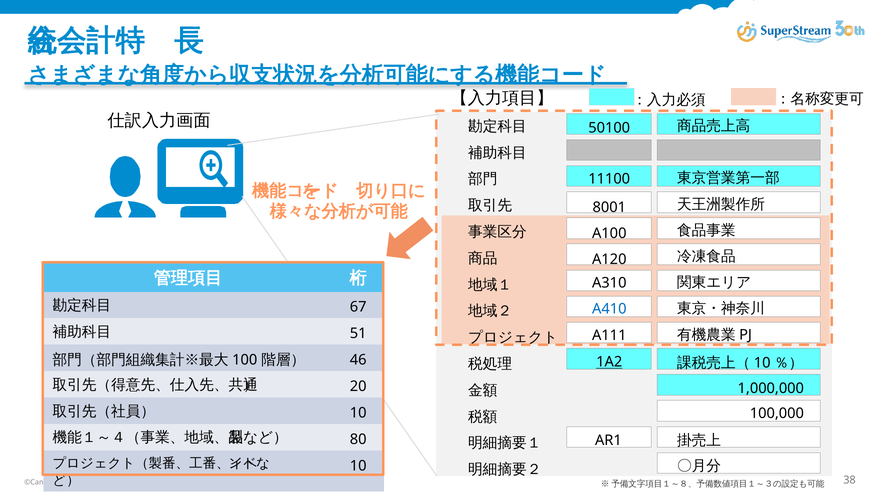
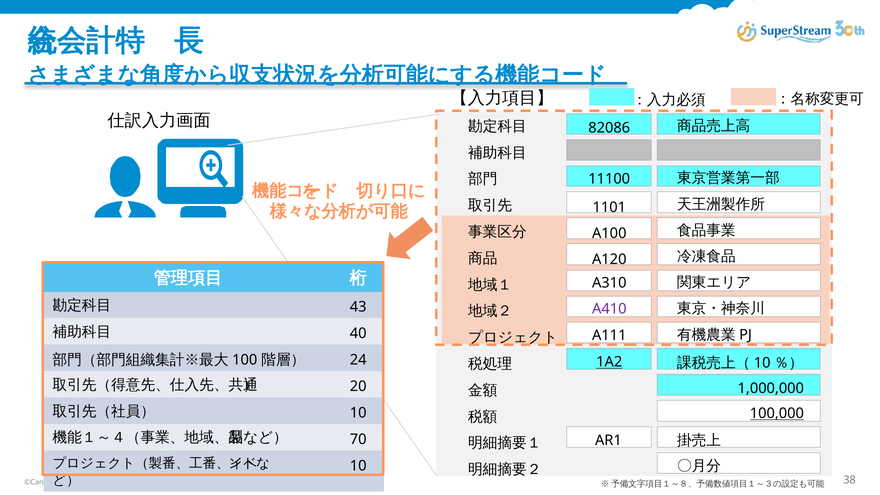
50100: 50100 -> 82086 (609, 128)
8001: 8001 -> 1101 (609, 207)
67: 67 -> 43 (358, 307)
A410 colour: blue -> purple (609, 309)
51: 51 -> 40 (358, 334)
46: 46 -> 24 (358, 360)
100,000 underline: none -> present (777, 414)
80: 80 -> 70 (358, 439)
